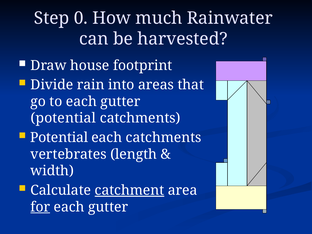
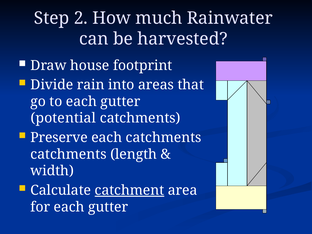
0: 0 -> 2 (81, 18)
Potential: Potential -> Preserve (59, 138)
vertebrates: vertebrates -> catchments (69, 154)
for underline: present -> none (40, 207)
